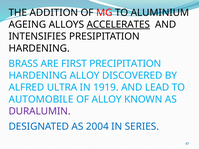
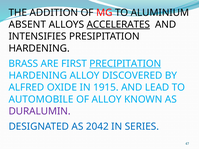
AGEING: AGEING -> ABSENT (27, 25)
PRECIPITATION underline: none -> present (125, 64)
ULTRA: ULTRA -> OXIDE (62, 88)
1919: 1919 -> 1915 (106, 88)
2004: 2004 -> 2042 (97, 127)
